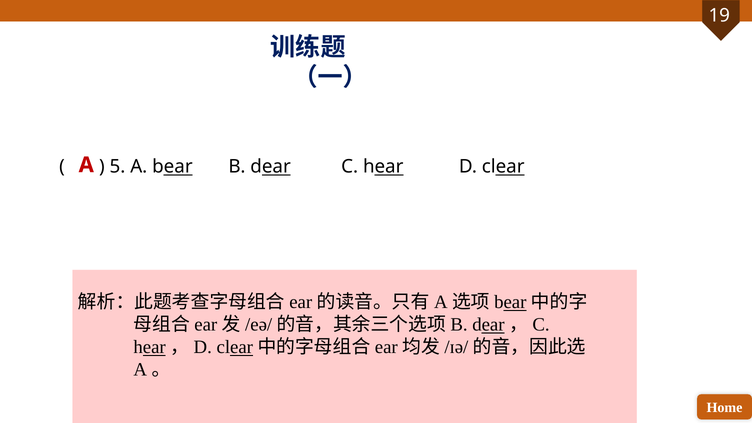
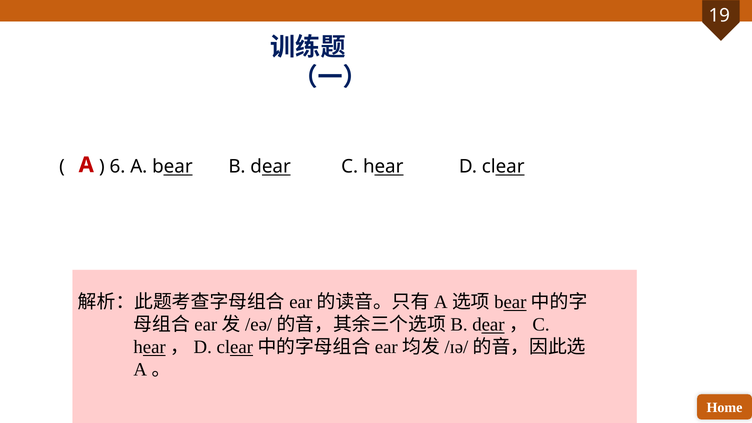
5: 5 -> 6 (118, 167)
